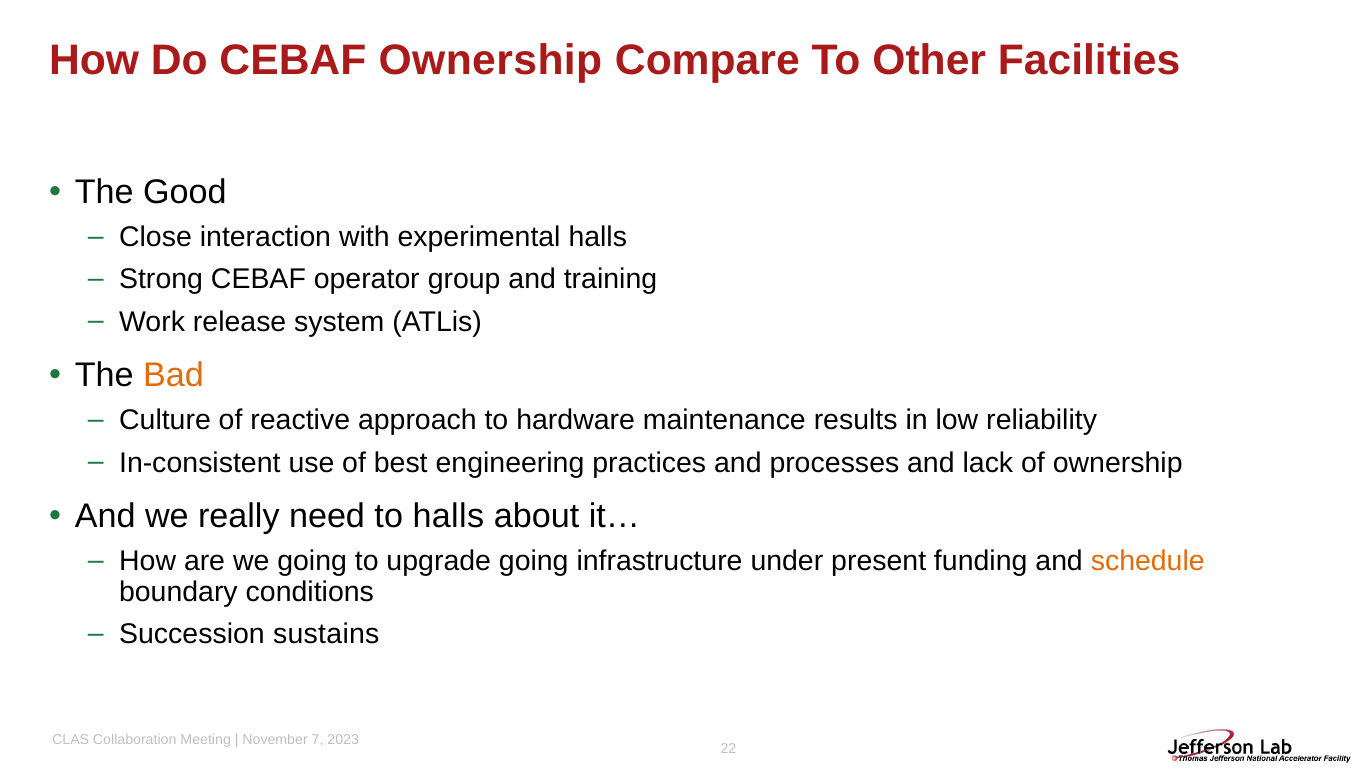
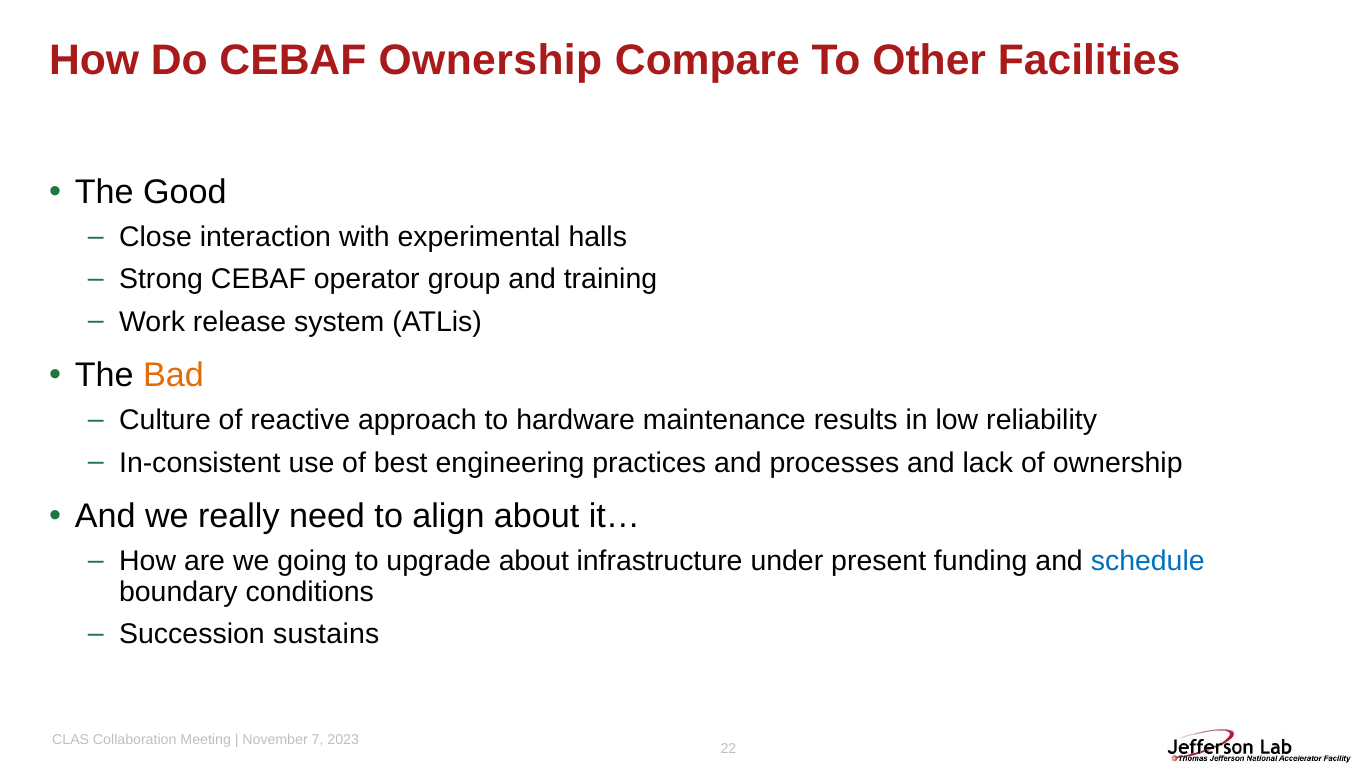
to halls: halls -> align (448, 516)
upgrade going: going -> about (534, 561)
schedule colour: orange -> blue (1148, 561)
